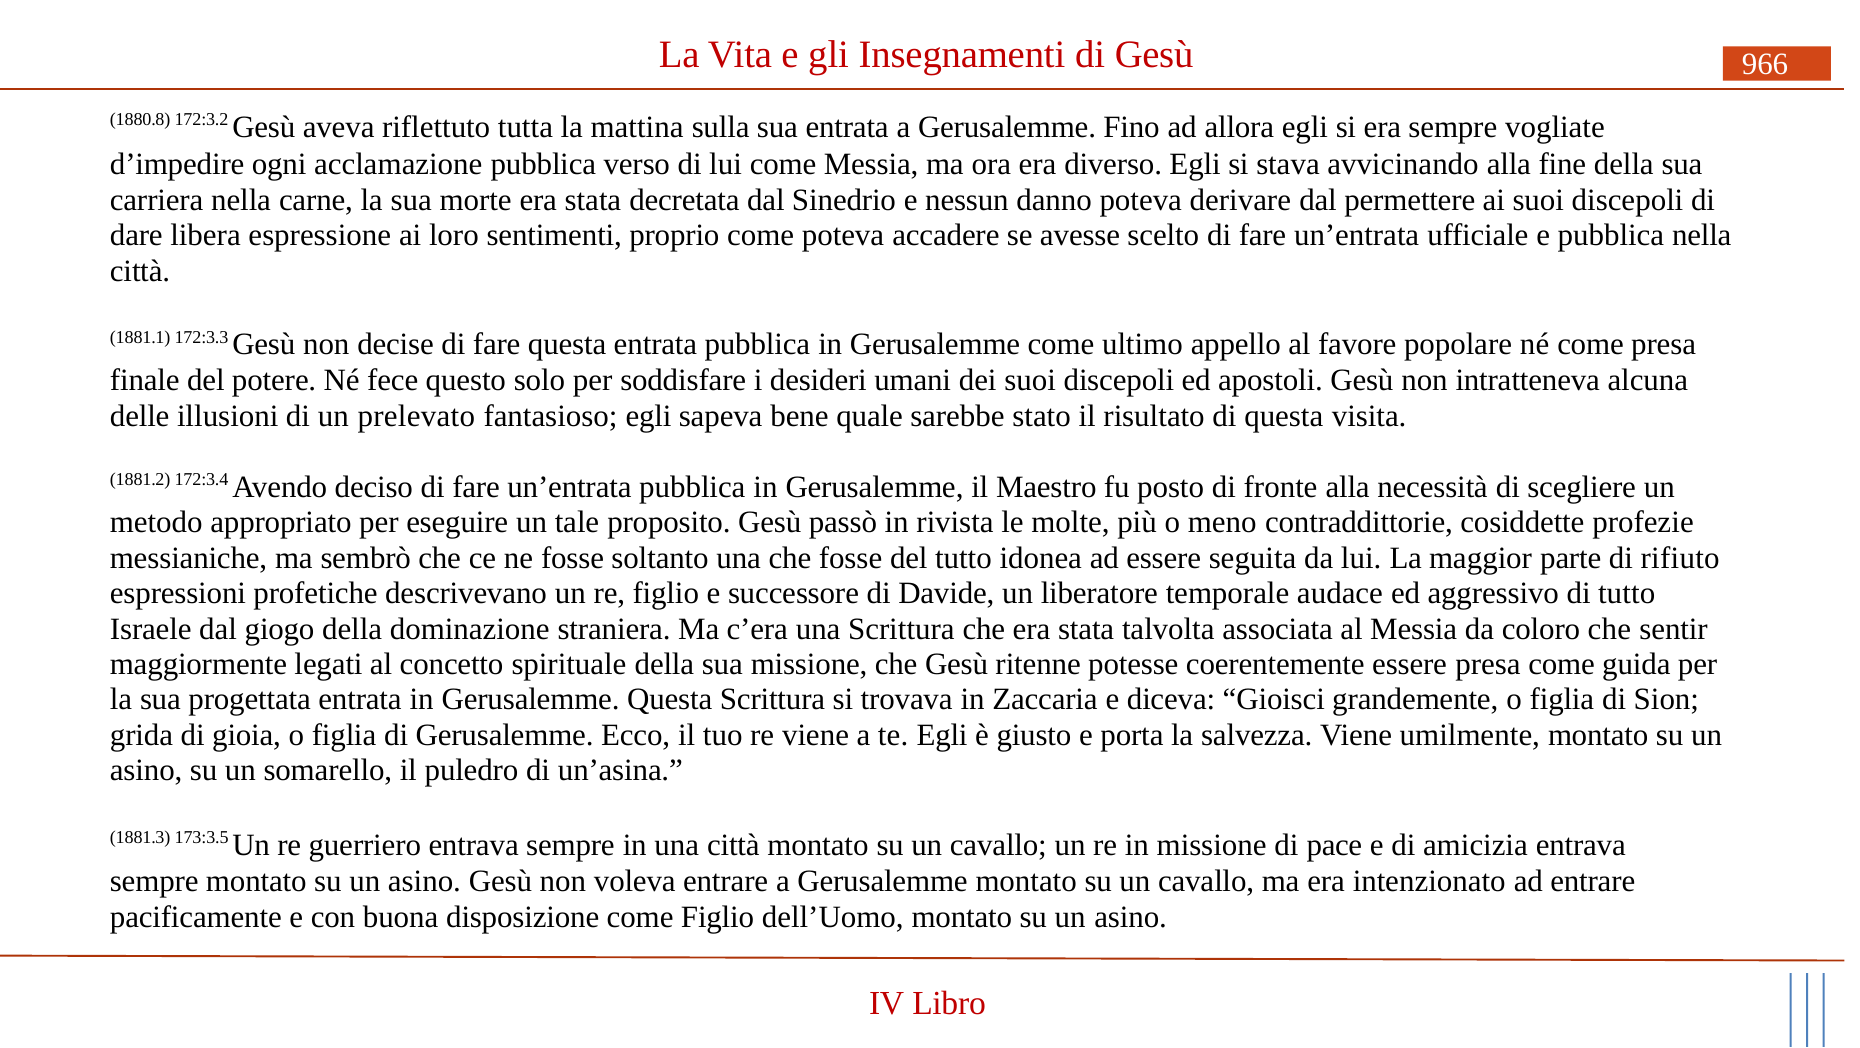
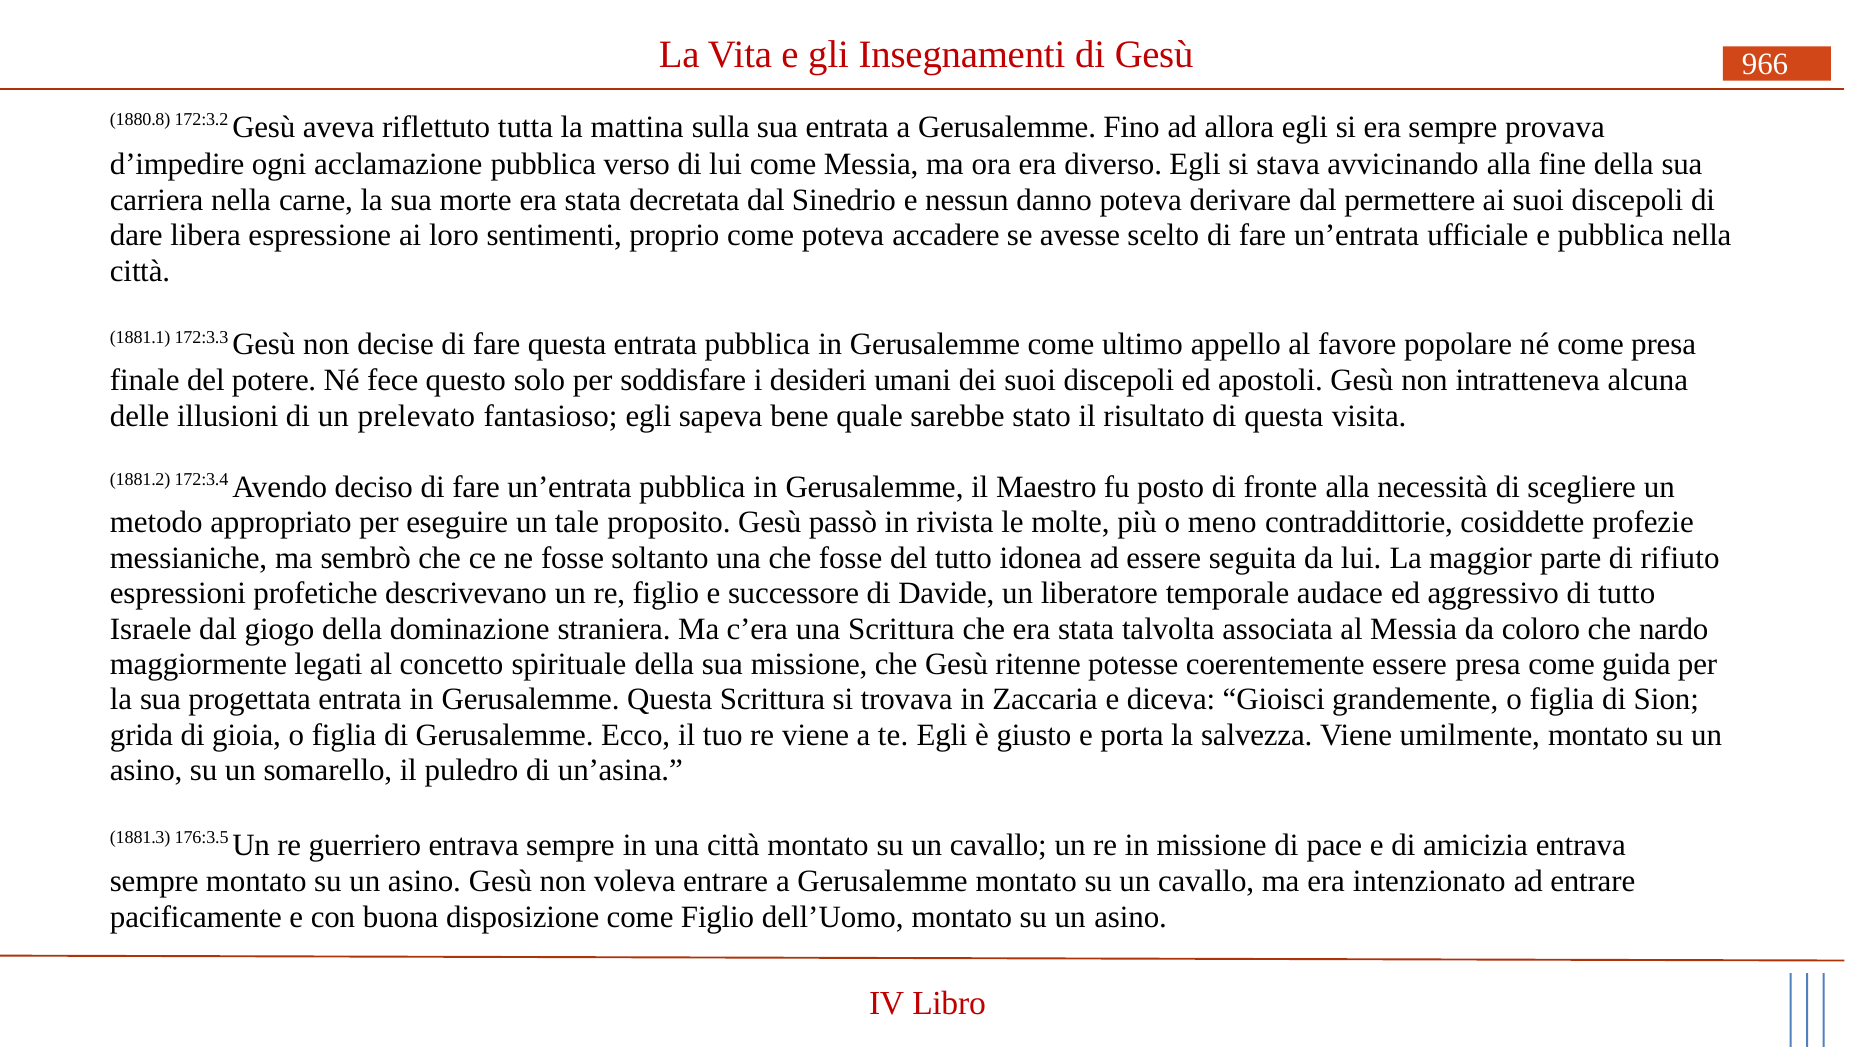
vogliate: vogliate -> provava (1555, 127)
sentir: sentir -> nardo (1674, 629)
173:3.5: 173:3.5 -> 176:3.5 (202, 838)
